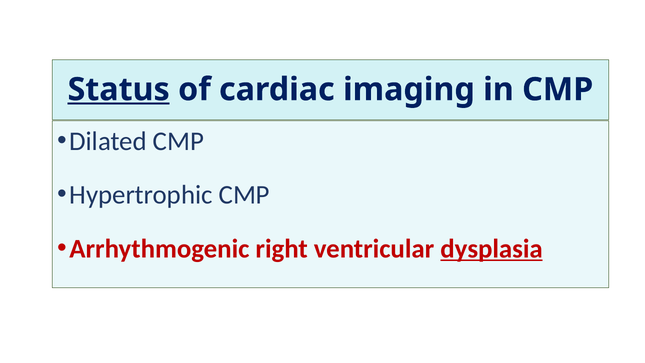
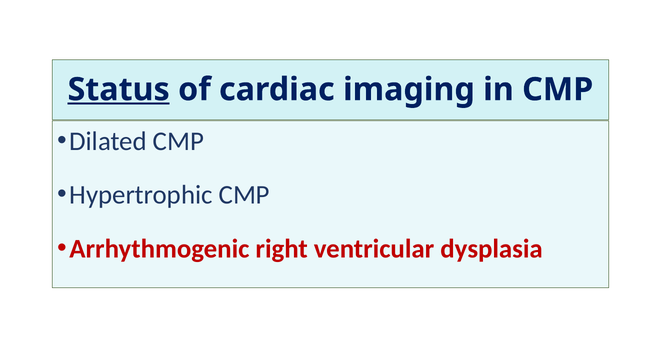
dysplasia underline: present -> none (492, 249)
